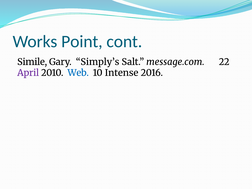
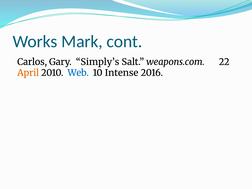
Point: Point -> Mark (82, 42)
Simile: Simile -> Carlos (32, 62)
message.com: message.com -> weapons.com (175, 62)
April colour: purple -> orange (28, 73)
